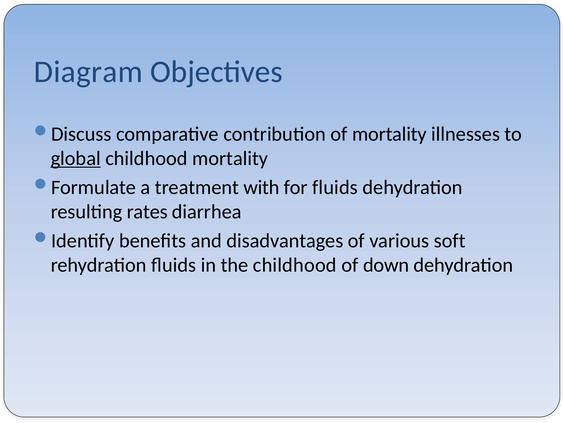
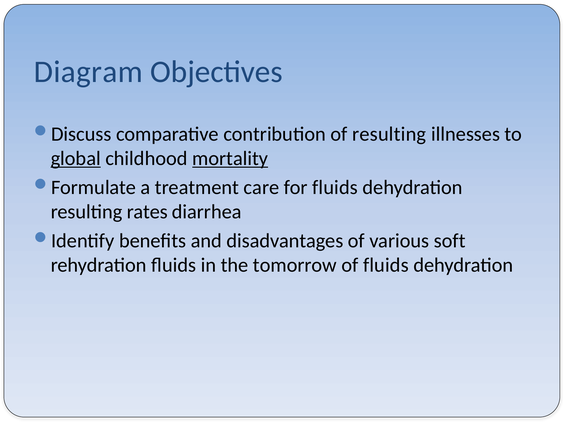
of mortality: mortality -> resulting (389, 134)
mortality underline: none -> present (230, 158)
with: with -> care (261, 187)
the childhood: childhood -> tomorrow (295, 265)
of down: down -> fluids (386, 265)
